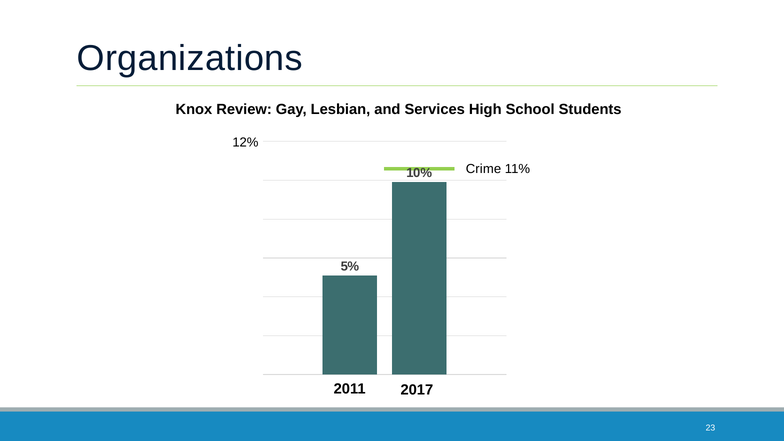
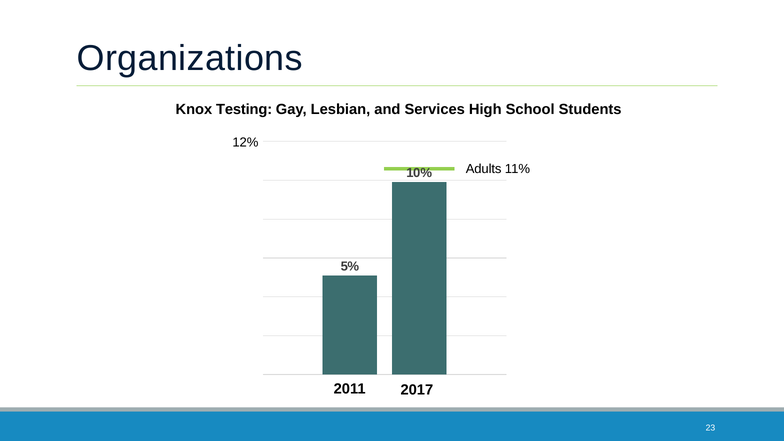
Review: Review -> Testing (244, 109)
Crime: Crime -> Adults (484, 169)
